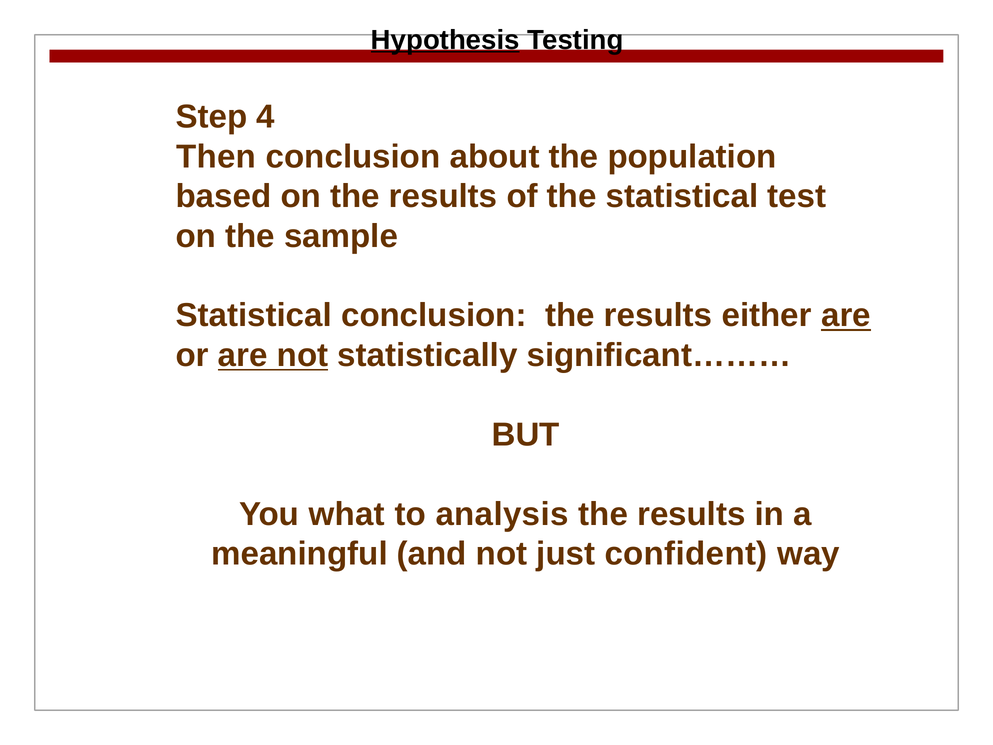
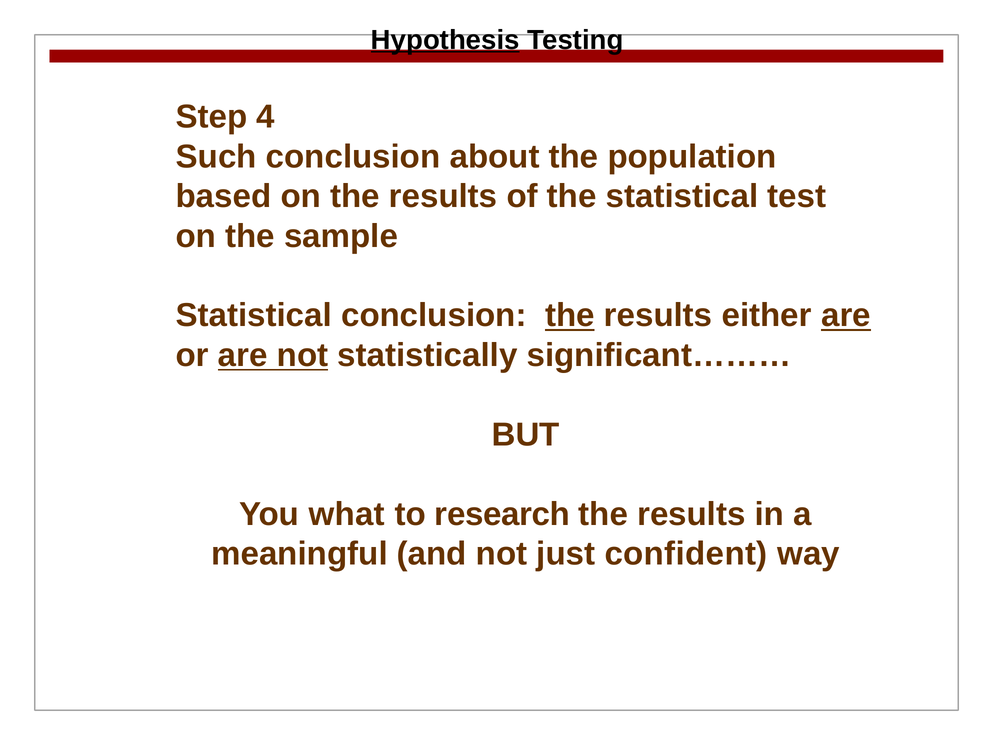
Then: Then -> Such (216, 157)
the underline: none -> present (570, 315)
analysis: analysis -> research (502, 514)
